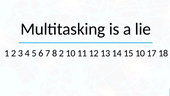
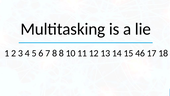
8 2: 2 -> 8 (61, 53)
15 10: 10 -> 46 (140, 53)
